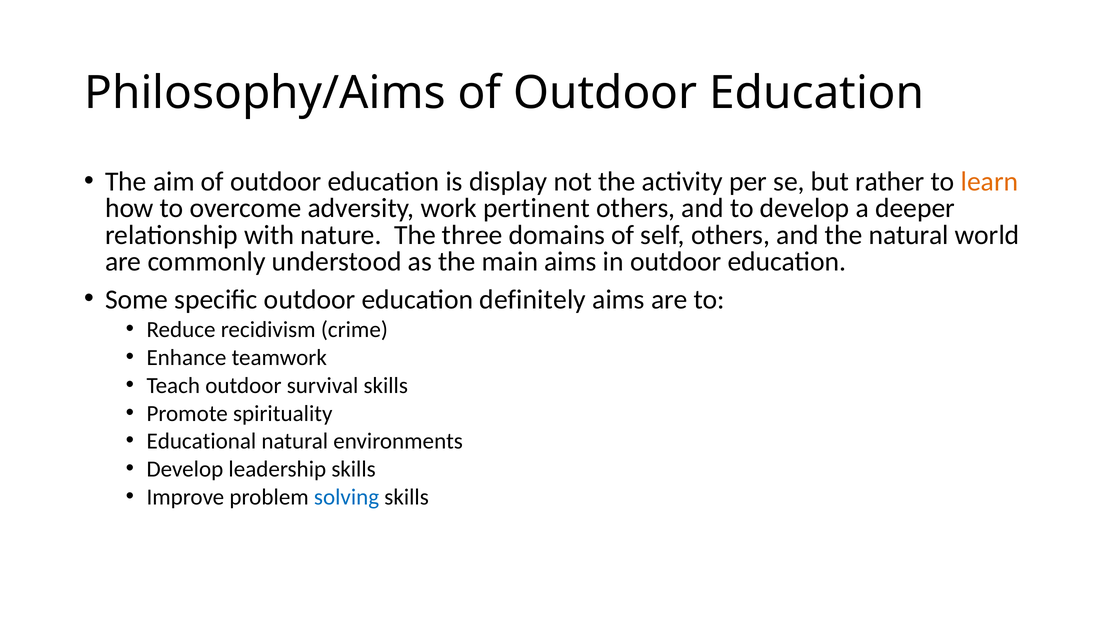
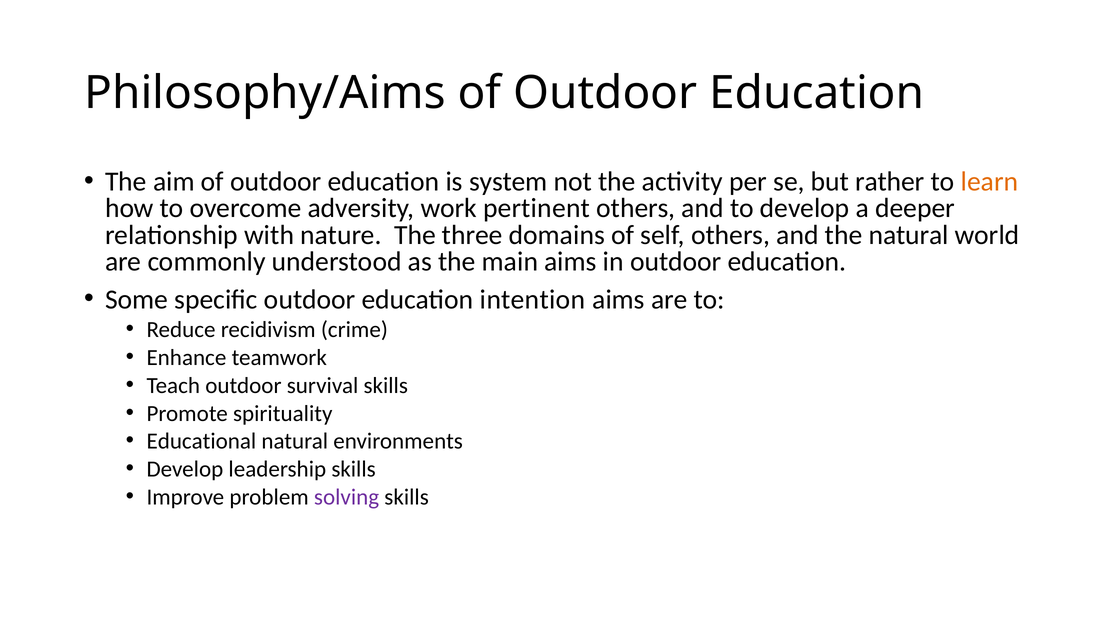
display: display -> system (508, 182)
definitely: definitely -> intention (533, 300)
solving colour: blue -> purple (347, 497)
